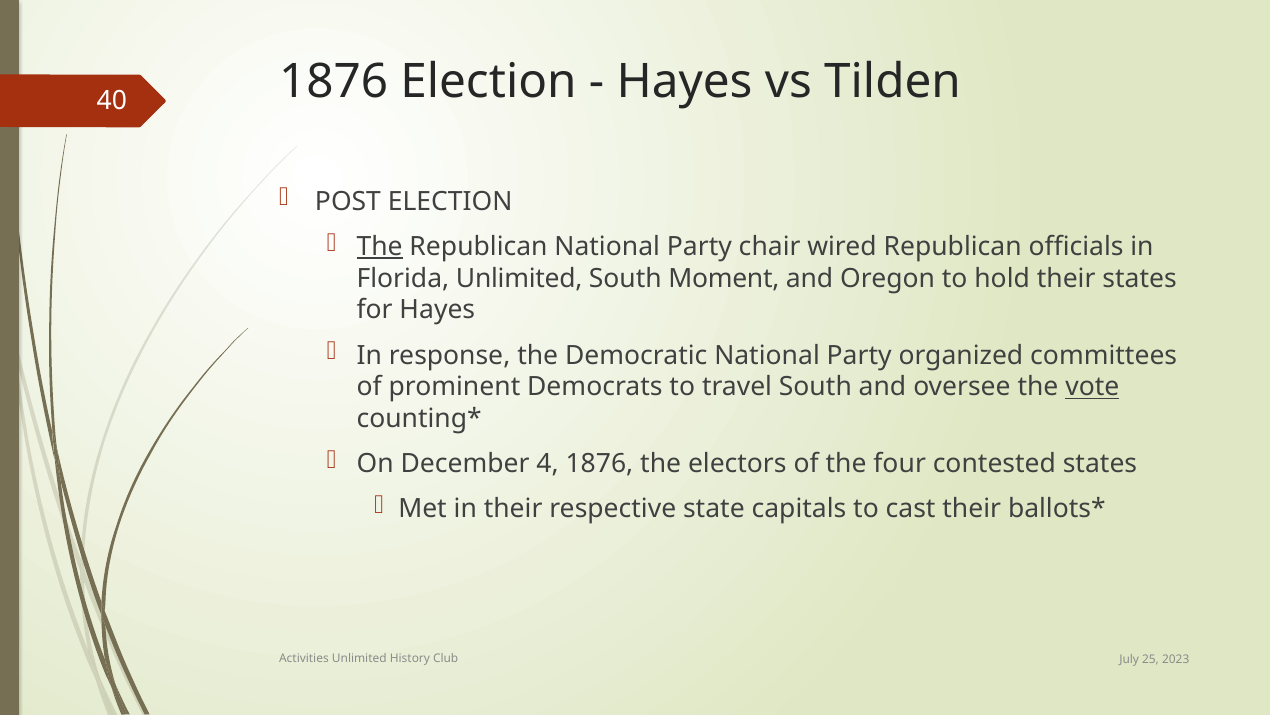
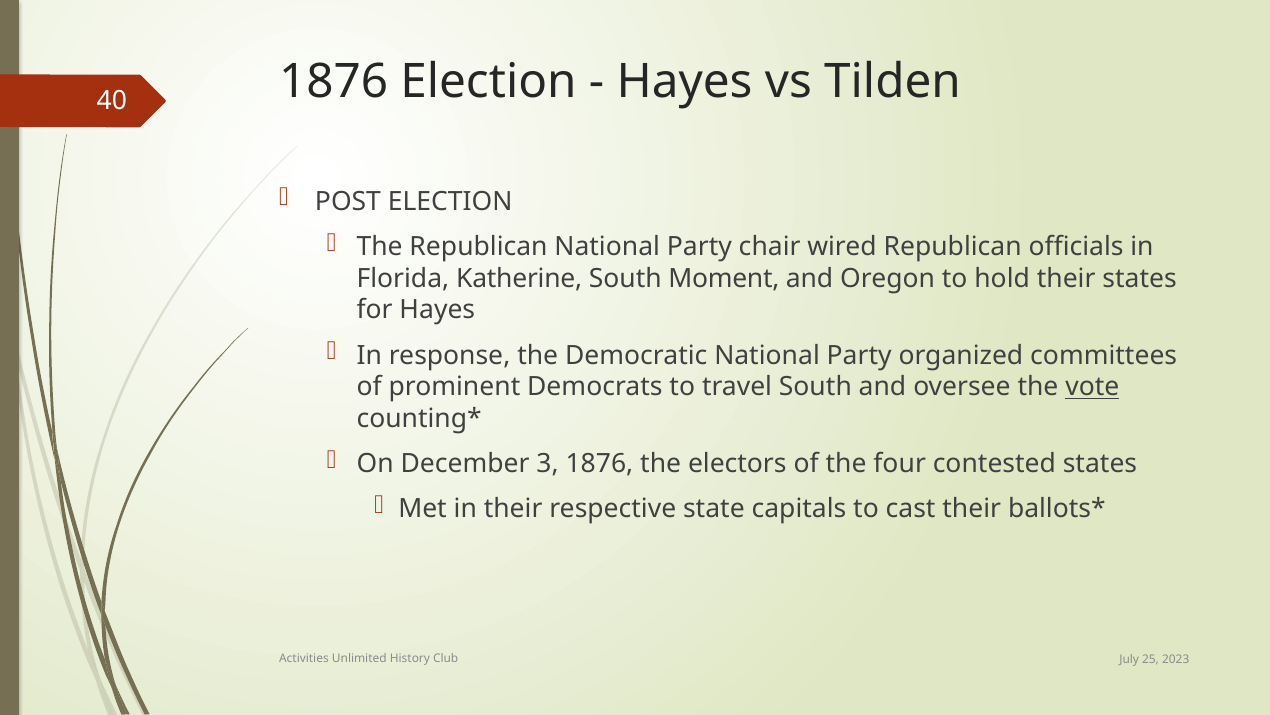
The underline: present -> none (380, 246)
Florida Unlimited: Unlimited -> Katherine (519, 278)
4: 4 -> 3 (547, 464)
